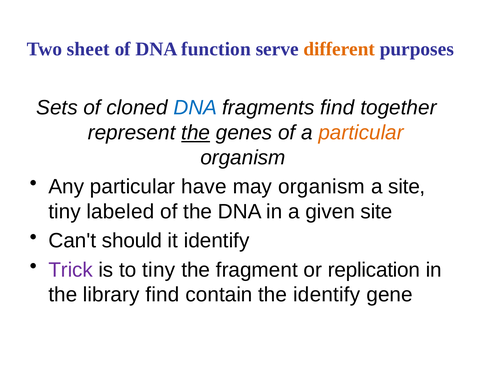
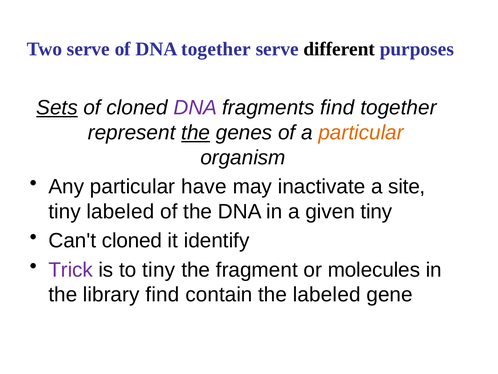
Two sheet: sheet -> serve (88, 49)
DNA function: function -> together (216, 49)
different colour: orange -> black (339, 49)
Sets underline: none -> present (57, 108)
DNA colour: blue -> purple (195, 108)
may organism: organism -> inactivate (322, 186)
given site: site -> tiny (376, 211)
Can't should: should -> cloned (132, 240)
replication: replication -> molecules (374, 269)
the identify: identify -> labeled (327, 294)
